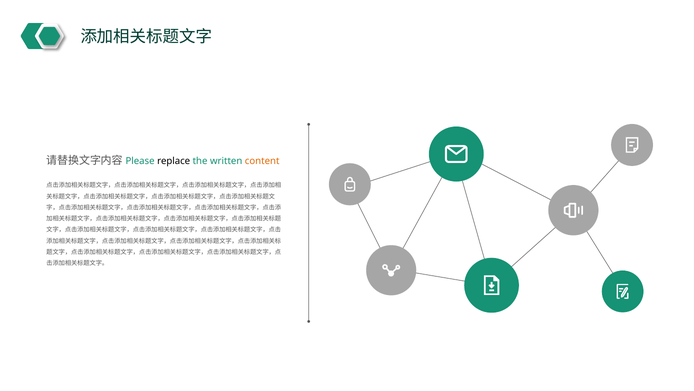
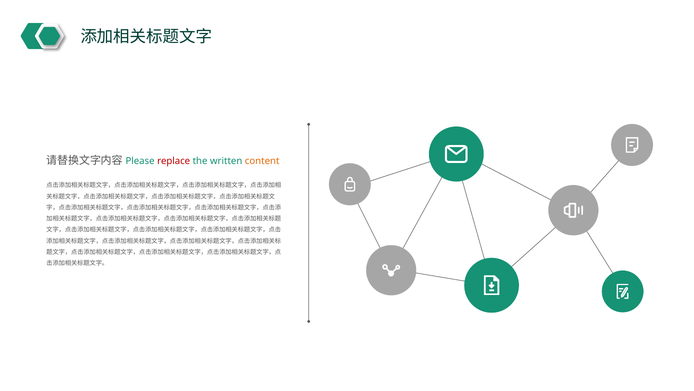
replace colour: black -> red (174, 161)
